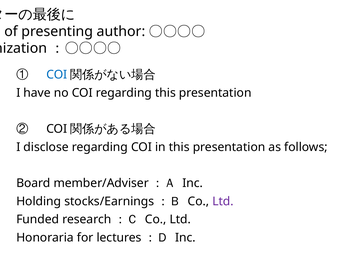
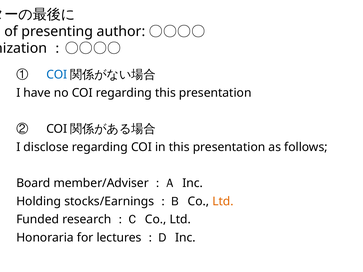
Ltd colour: purple -> orange (223, 202)
